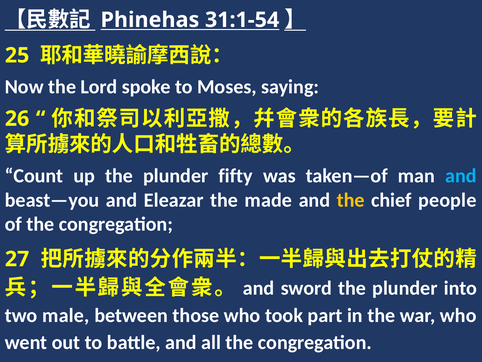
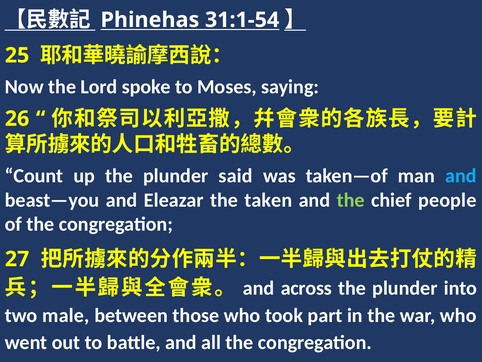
fifty: fifty -> said (236, 176)
made: made -> taken (268, 200)
the colour: yellow -> light green (351, 200)
sword: sword -> across (306, 288)
